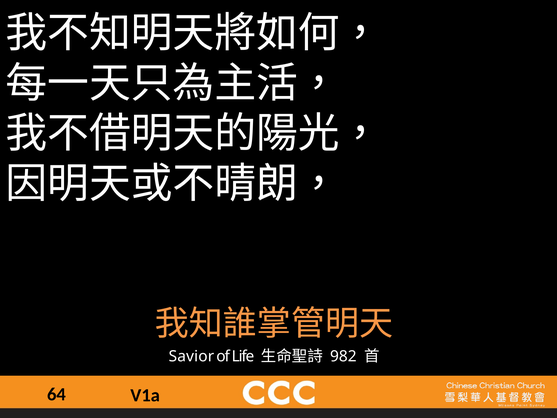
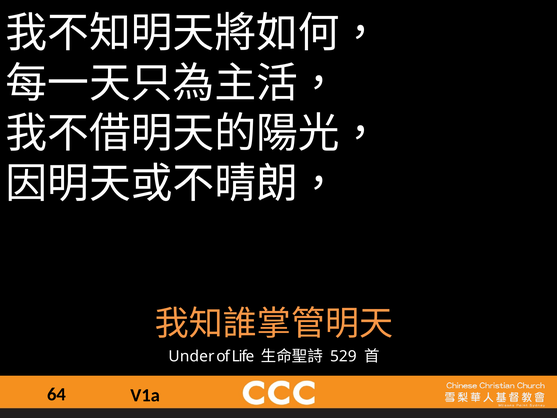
Savior: Savior -> Under (191, 356)
982: 982 -> 529 (343, 356)
